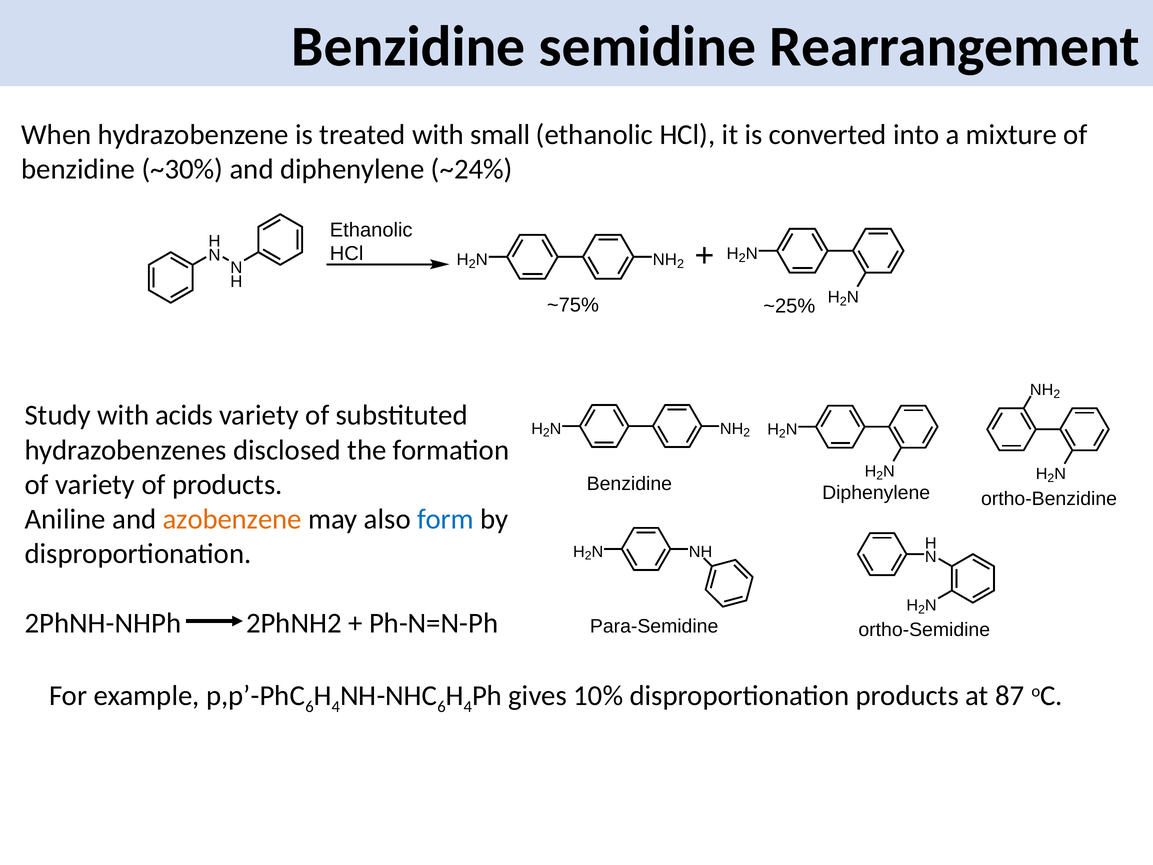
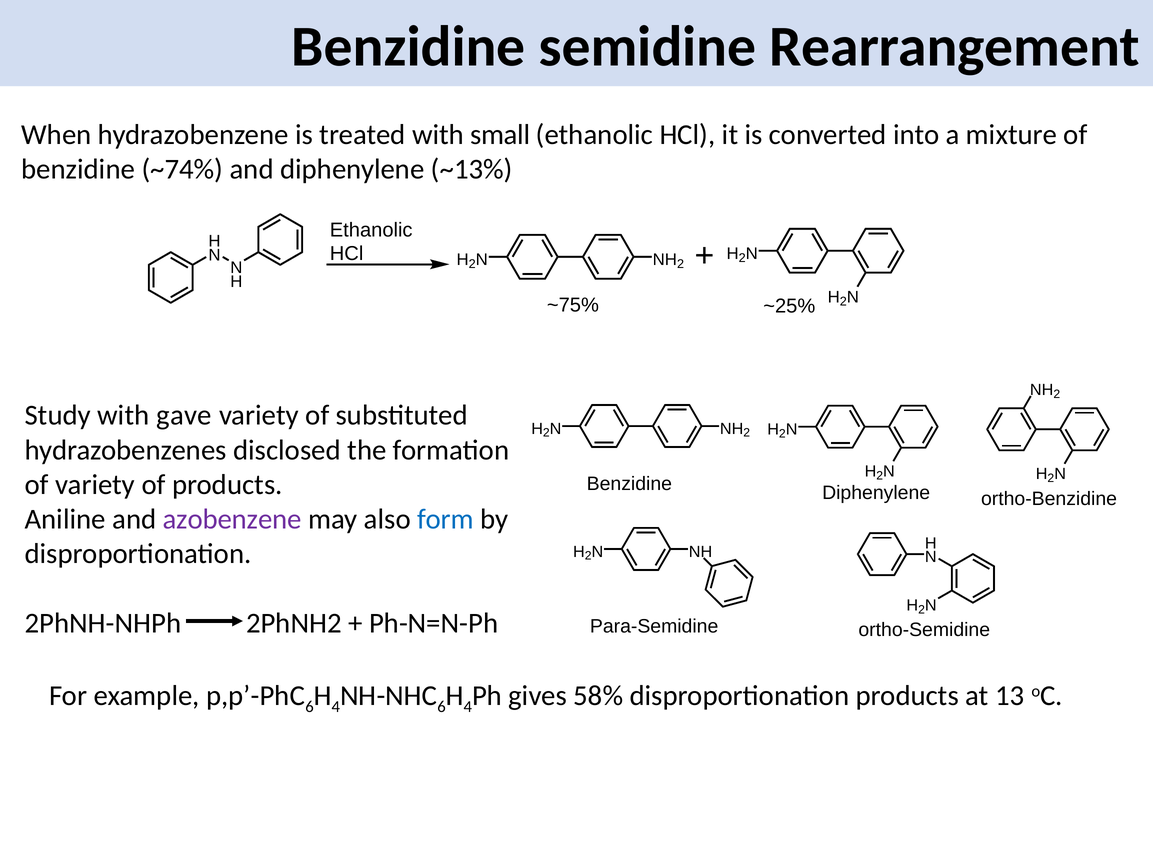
~30%: ~30% -> ~74% (182, 169)
~24%: ~24% -> ~13% (472, 169)
acids: acids -> gave (184, 415)
azobenzene colour: orange -> purple (232, 519)
10%: 10% -> 58% (598, 695)
87: 87 -> 13 (1010, 695)
